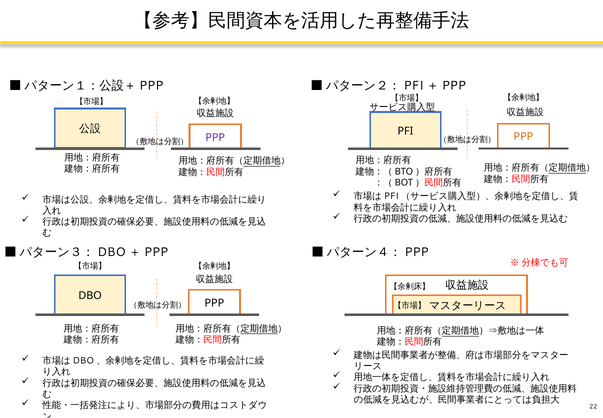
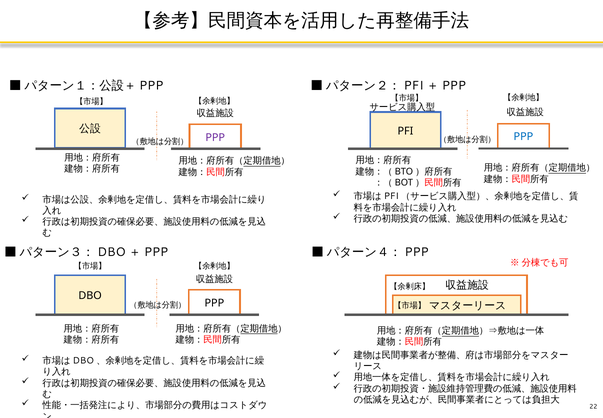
PPP colour: orange -> blue (523, 137)
